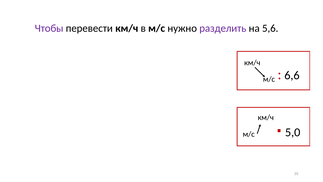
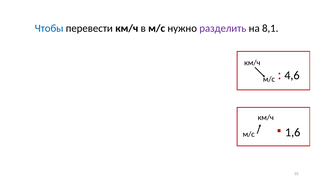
Чтобы colour: purple -> blue (49, 28)
5,6: 5,6 -> 8,1 (270, 28)
6,6: 6,6 -> 4,6 (292, 75)
5,0: 5,0 -> 1,6 (293, 132)
